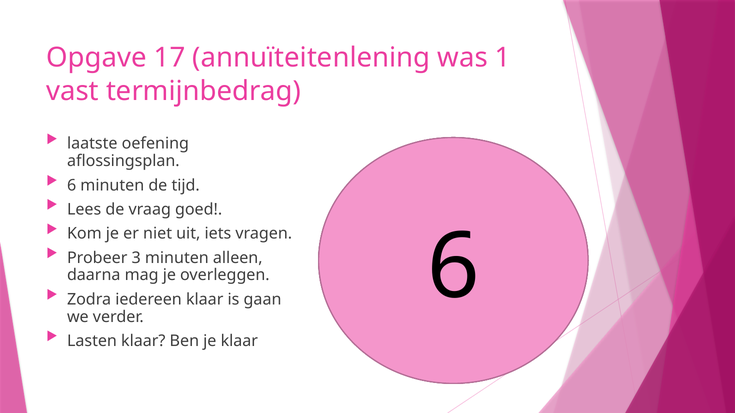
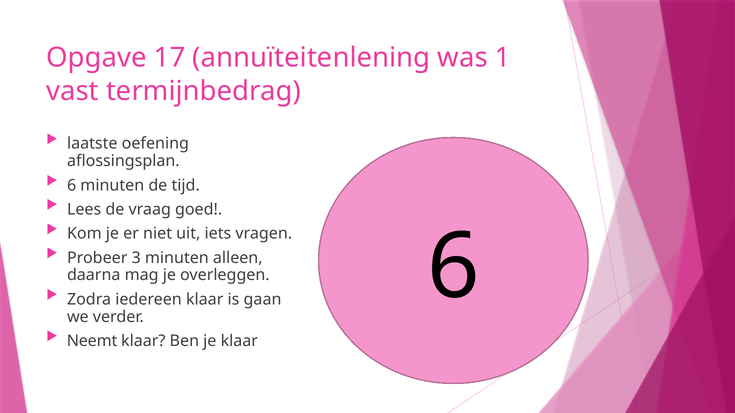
Lasten: Lasten -> Neemt (92, 341)
